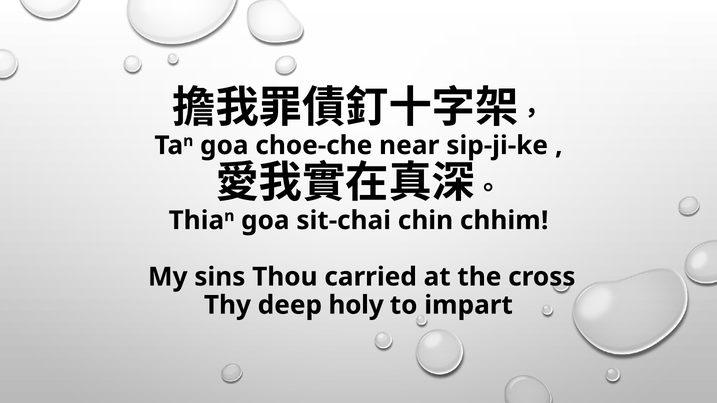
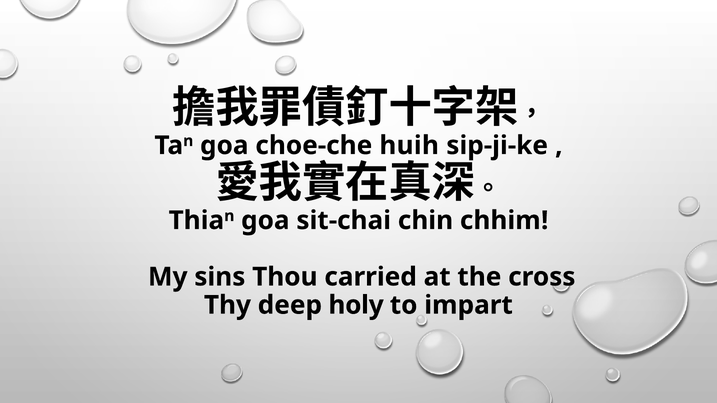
near: near -> huih (409, 146)
